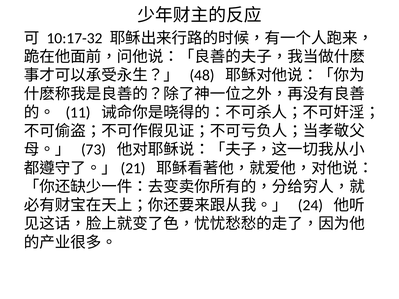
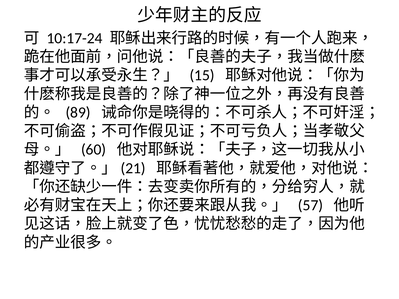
10:17-32: 10:17-32 -> 10:17-24 (75, 38)
48: 48 -> 15 (202, 75)
11: 11 -> 89 (78, 113)
73: 73 -> 60 (94, 150)
24: 24 -> 57 (311, 205)
